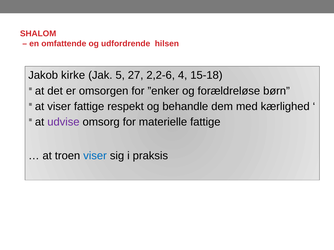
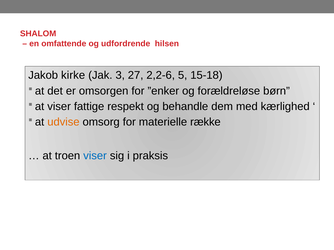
5: 5 -> 3 (120, 75)
4: 4 -> 5 (183, 75)
udvise colour: purple -> orange (63, 122)
materielle fattige: fattige -> række (205, 122)
